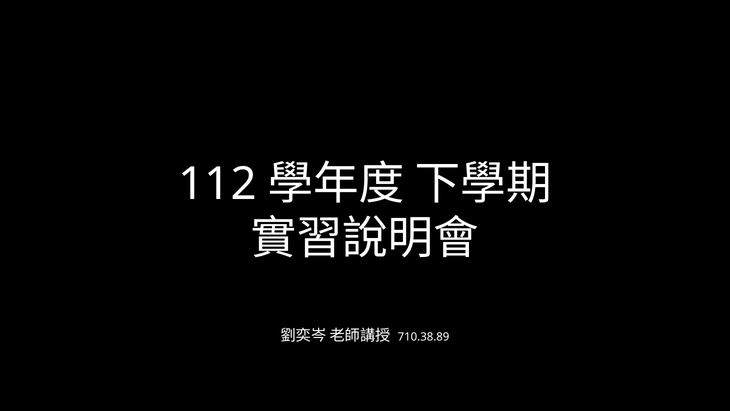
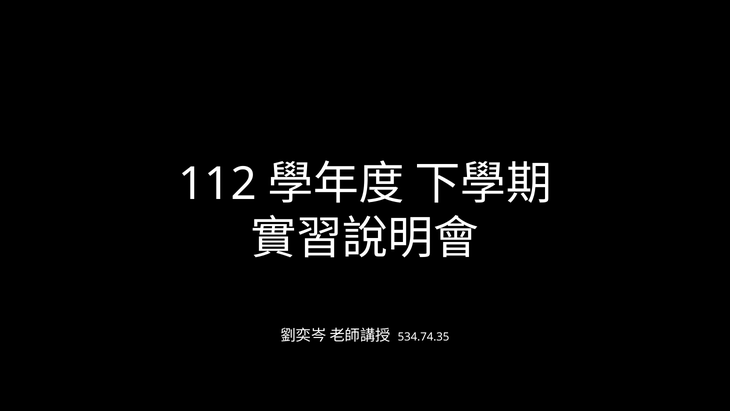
710.38.89: 710.38.89 -> 534.74.35 (424, 337)
